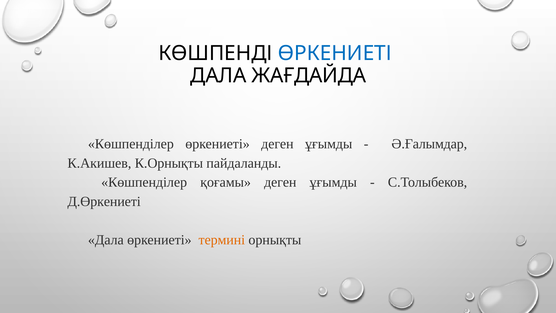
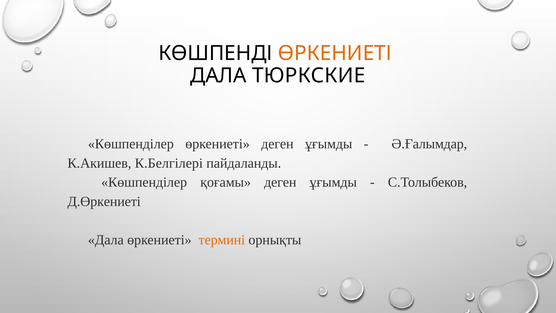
ӨРКЕНИЕТІ colour: blue -> orange (335, 53)
ЖАҒДАЙДА: ЖАҒДАЙДА -> ТЮРКСКИЕ (309, 76)
К.Орнықты: К.Орнықты -> К.Белгілері (169, 163)
